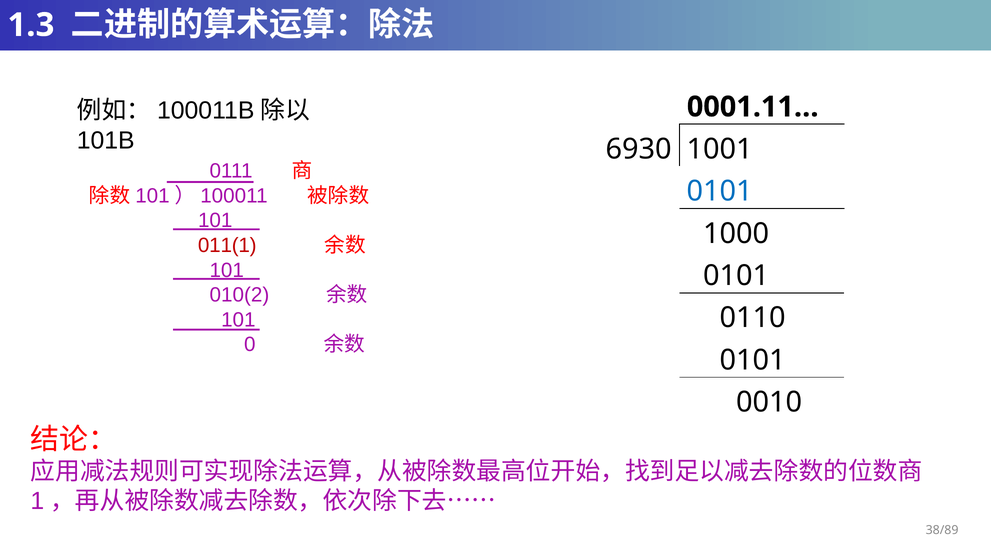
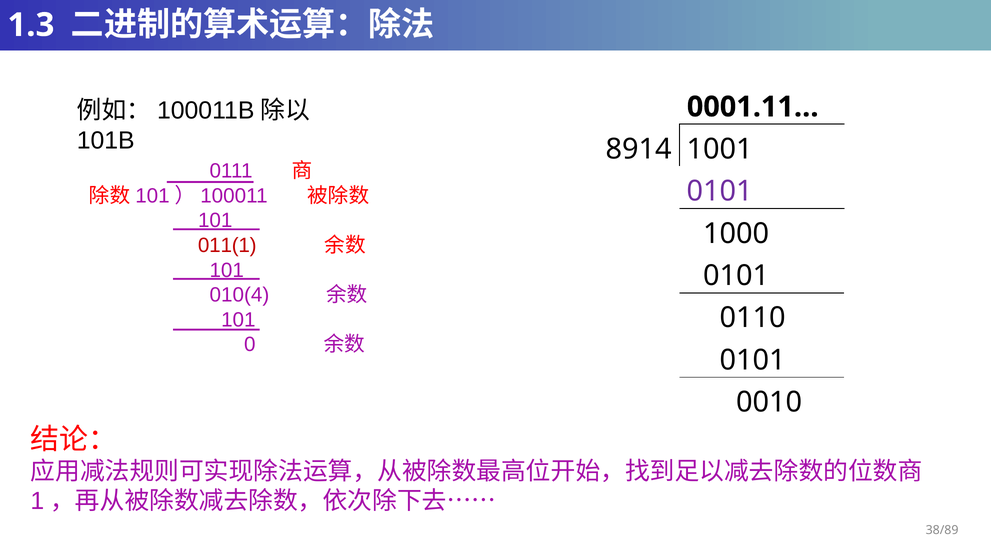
6930: 6930 -> 8914 (639, 149)
0101 colour: blue -> purple (720, 191)
010(2: 010(2 -> 010(4 (239, 295)
